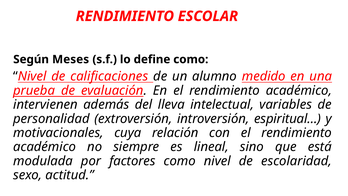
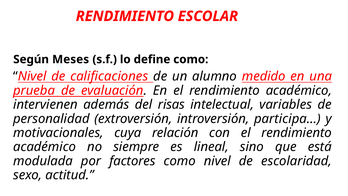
lleva: lleva -> risas (171, 104)
espiritual…: espiritual… -> participa… (287, 119)
